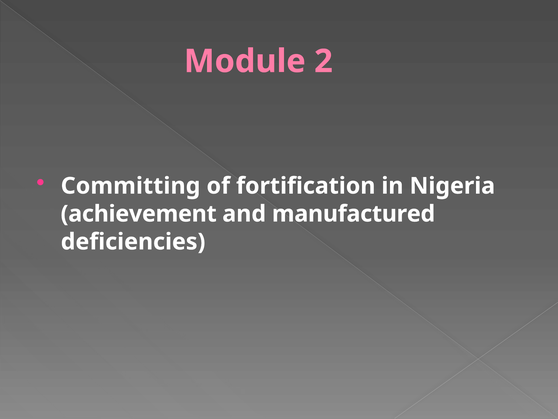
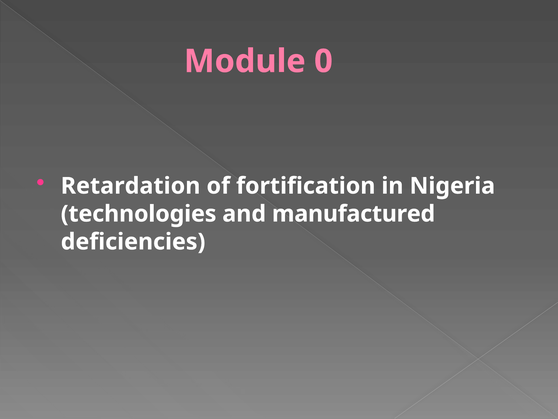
2: 2 -> 0 (323, 61)
Committing: Committing -> Retardation (131, 186)
achievement: achievement -> technologies (139, 214)
